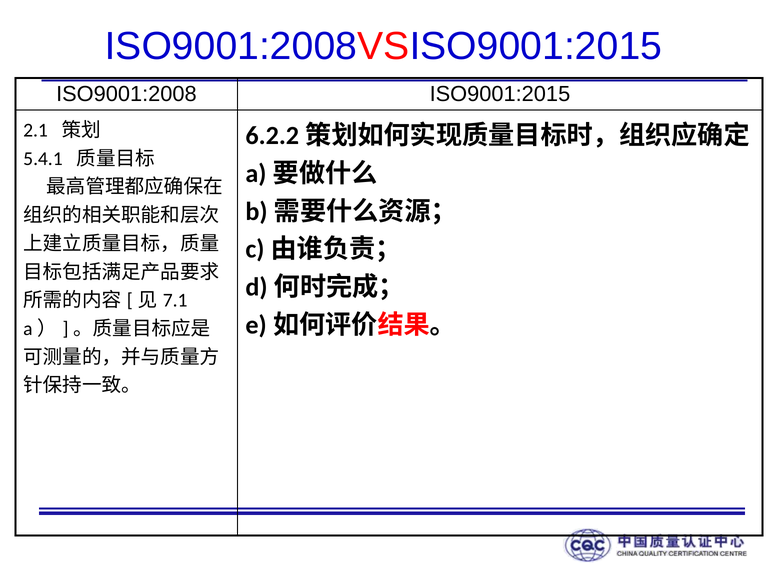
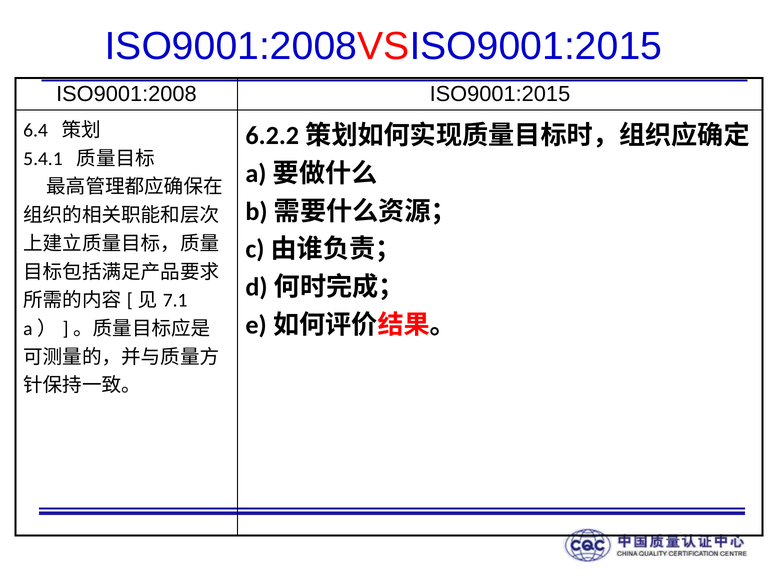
2.1: 2.1 -> 6.4 (36, 130)
